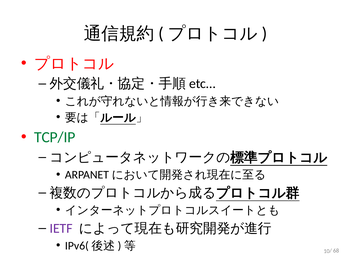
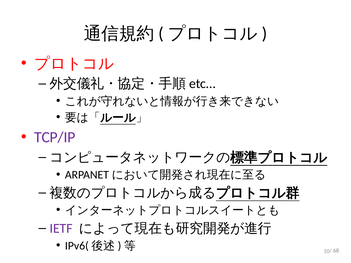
TCP/IP colour: green -> purple (55, 137)
